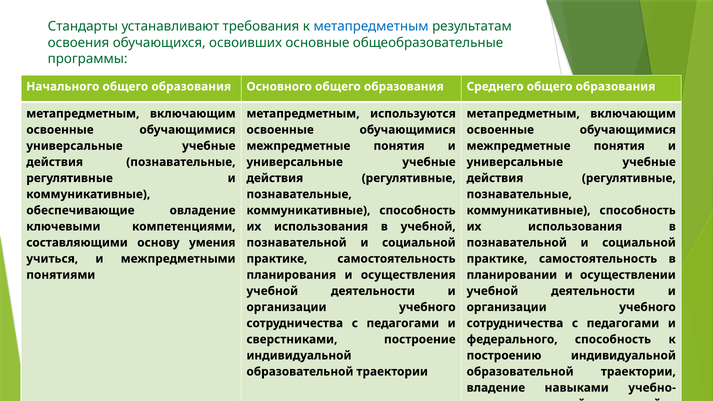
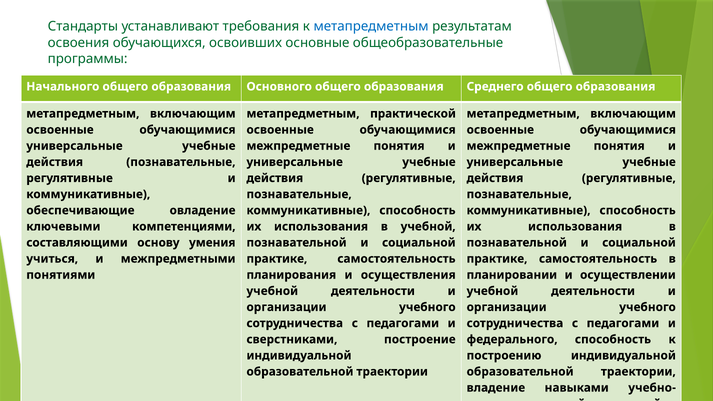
используются: используются -> практической (413, 114)
